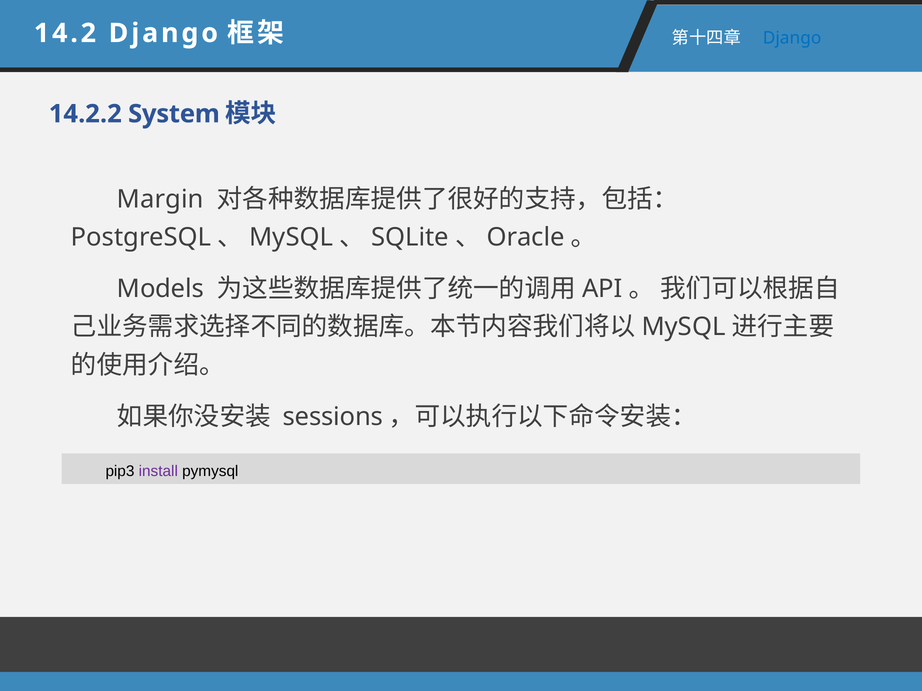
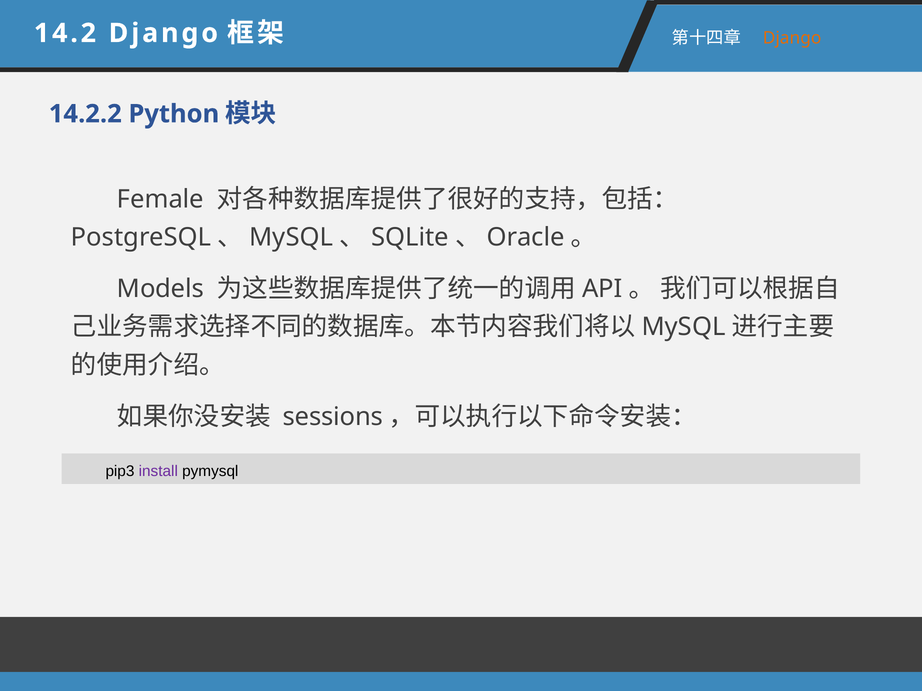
Django colour: blue -> orange (792, 38)
System: System -> Python (174, 114)
Margin: Margin -> Female (160, 199)
